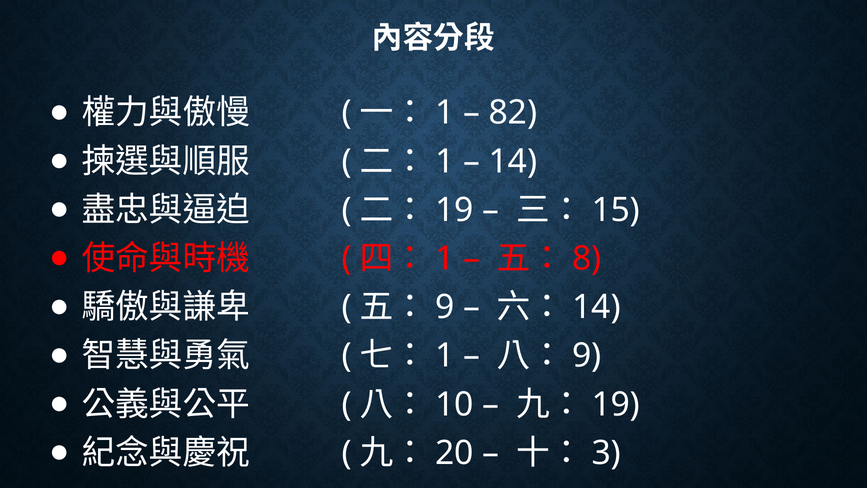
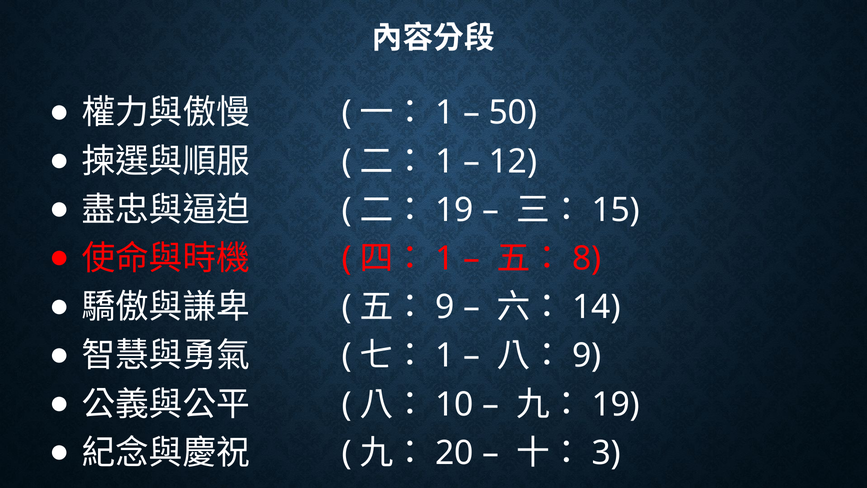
82: 82 -> 50 (513, 113)
14: 14 -> 12 (513, 161)
